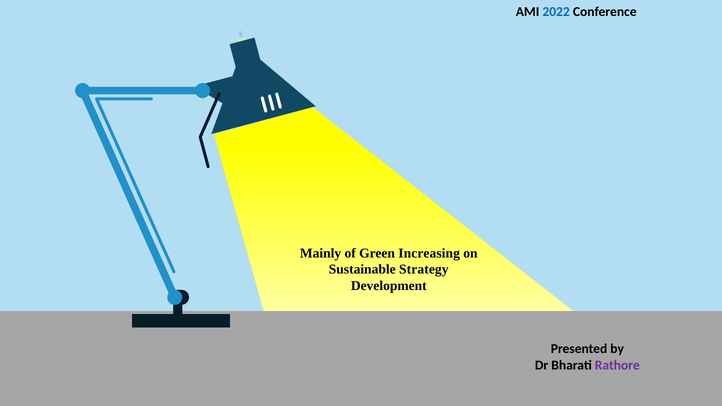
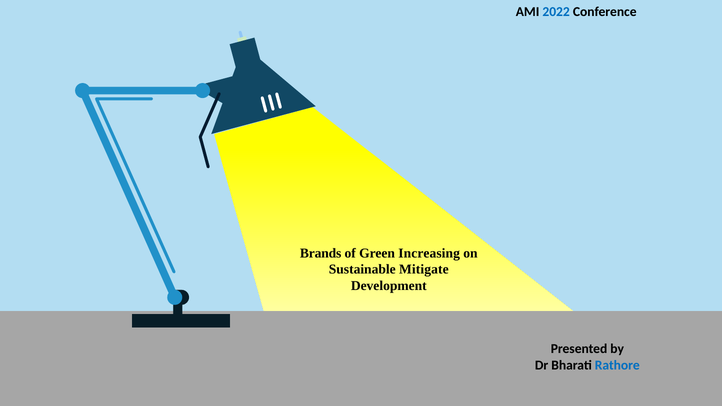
Mainly: Mainly -> Brands (321, 253)
Strategy: Strategy -> Mitigate (424, 270)
Rathore colour: purple -> blue (617, 365)
